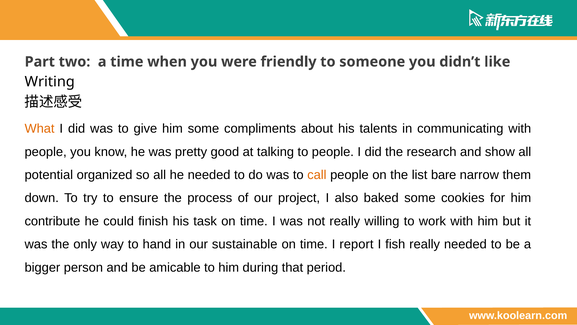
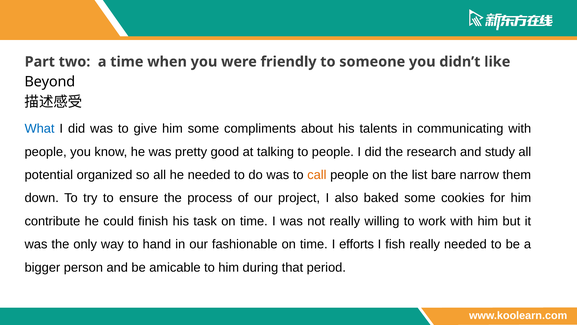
Writing: Writing -> Beyond (50, 82)
What colour: orange -> blue (40, 128)
show: show -> study (500, 152)
sustainable: sustainable -> fashionable (245, 244)
report: report -> efforts (357, 244)
